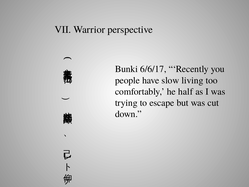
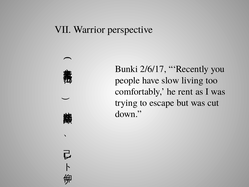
6/6/17: 6/6/17 -> 2/6/17 (153, 69)
half: half -> rent (186, 91)
